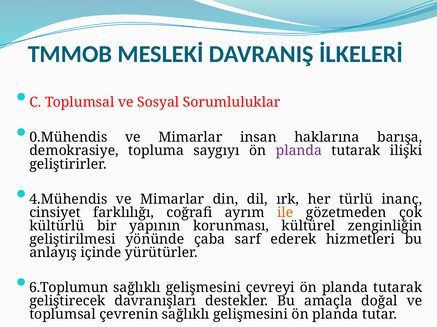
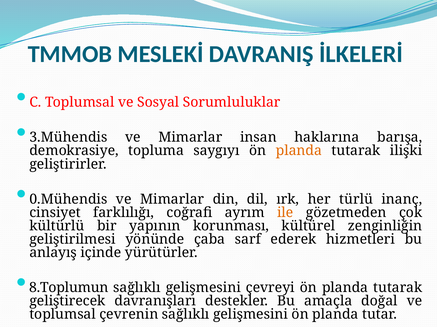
0.Mühendis: 0.Mühendis -> 3.Mühendis (68, 138)
planda colour: purple -> orange (299, 151)
4.Mühendis: 4.Mühendis -> 0.Mühendis (68, 200)
6.Toplumun: 6.Toplumun -> 8.Toplumun (69, 288)
